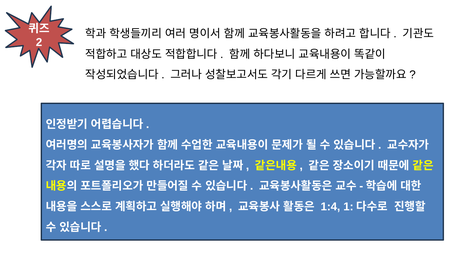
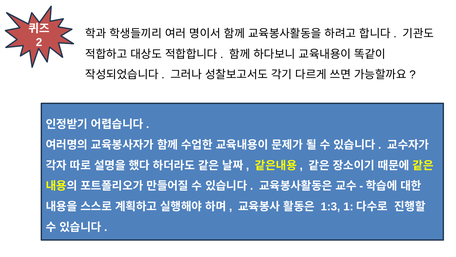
1:4: 1:4 -> 1:3 (330, 206)
